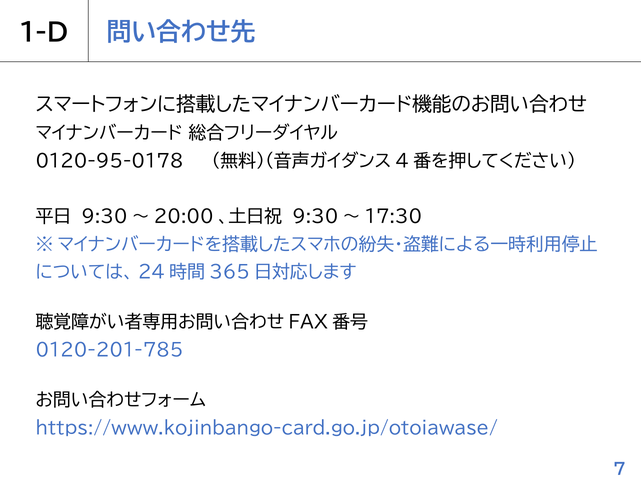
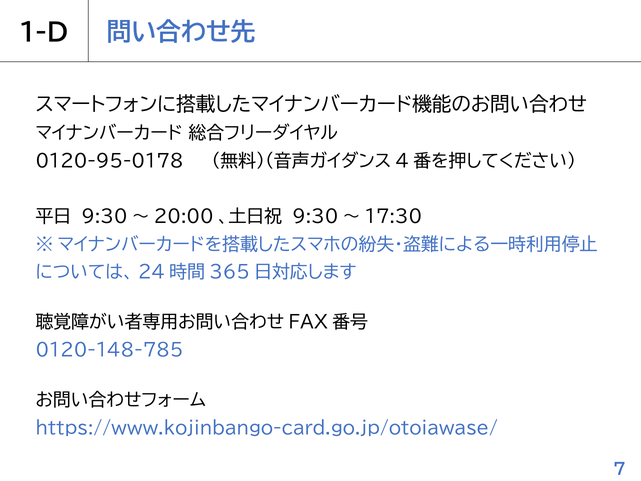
0120-201-785: 0120-201-785 -> 0120-148-785 (109, 350)
